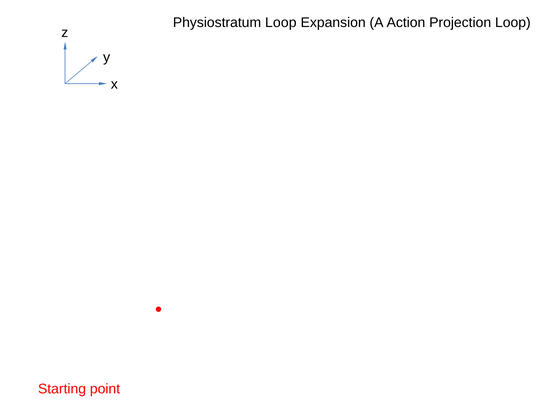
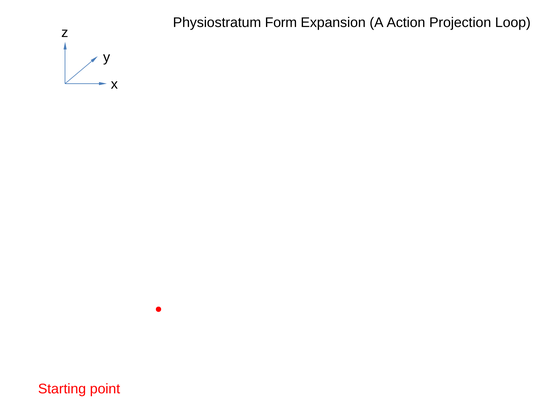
Physiostratum Loop: Loop -> Form (281, 23)
